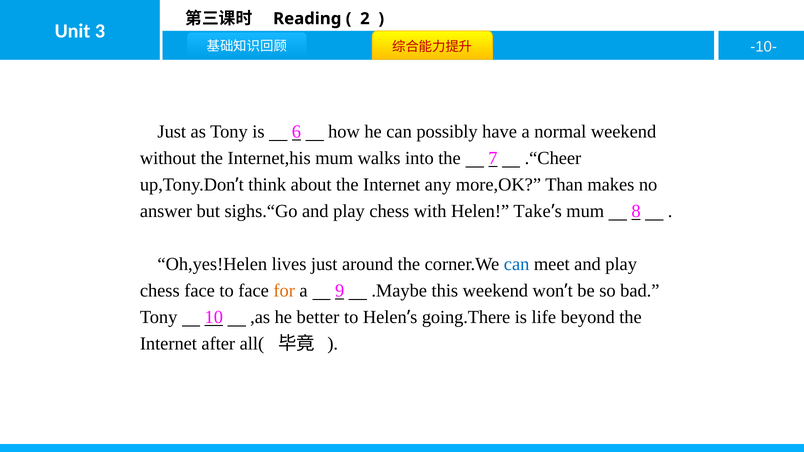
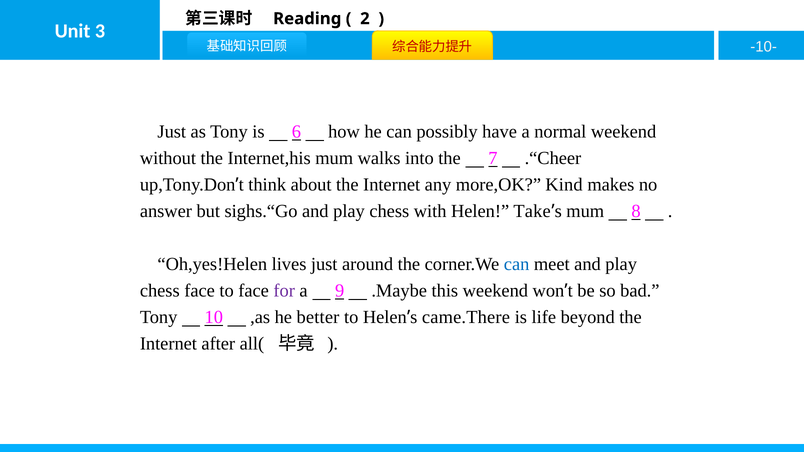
Than: Than -> Kind (564, 185)
for colour: orange -> purple (284, 291)
going.There: going.There -> came.There (466, 317)
